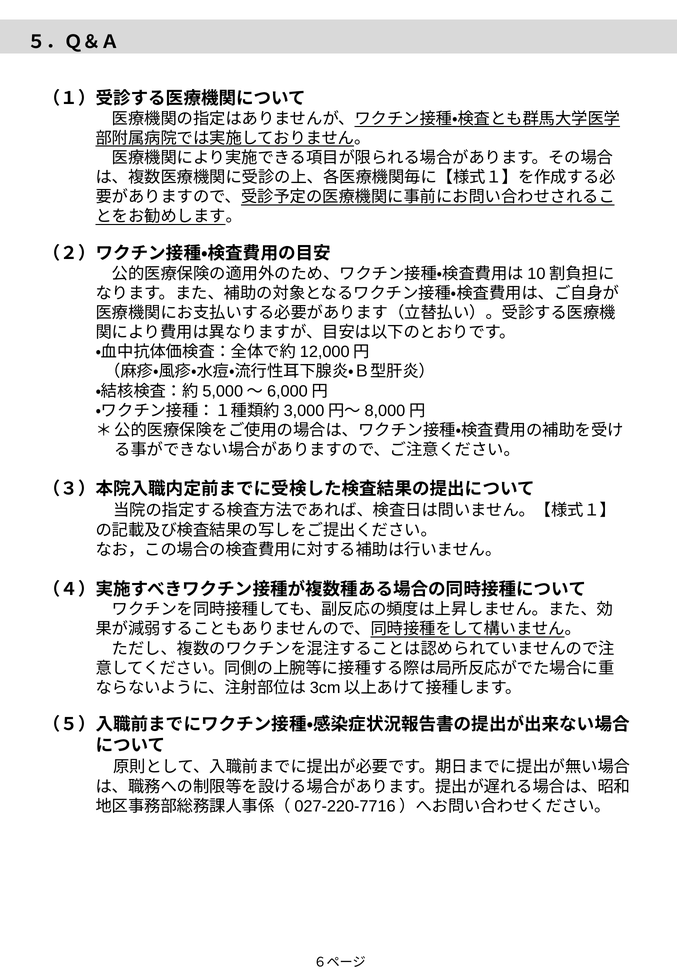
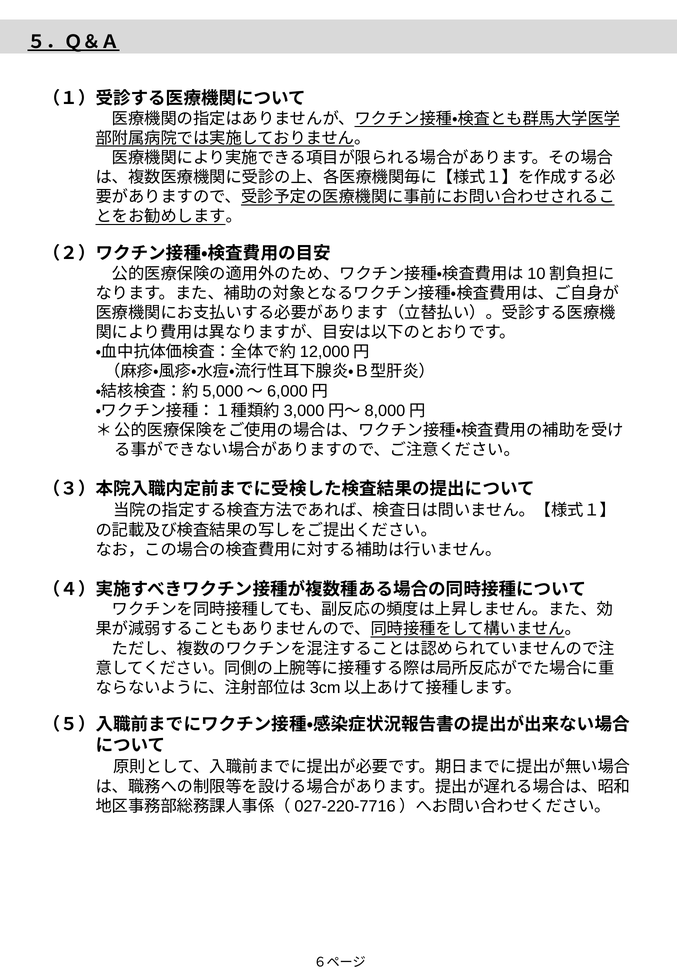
５．Ｑ＆Ａ underline: none -> present (73, 42)
